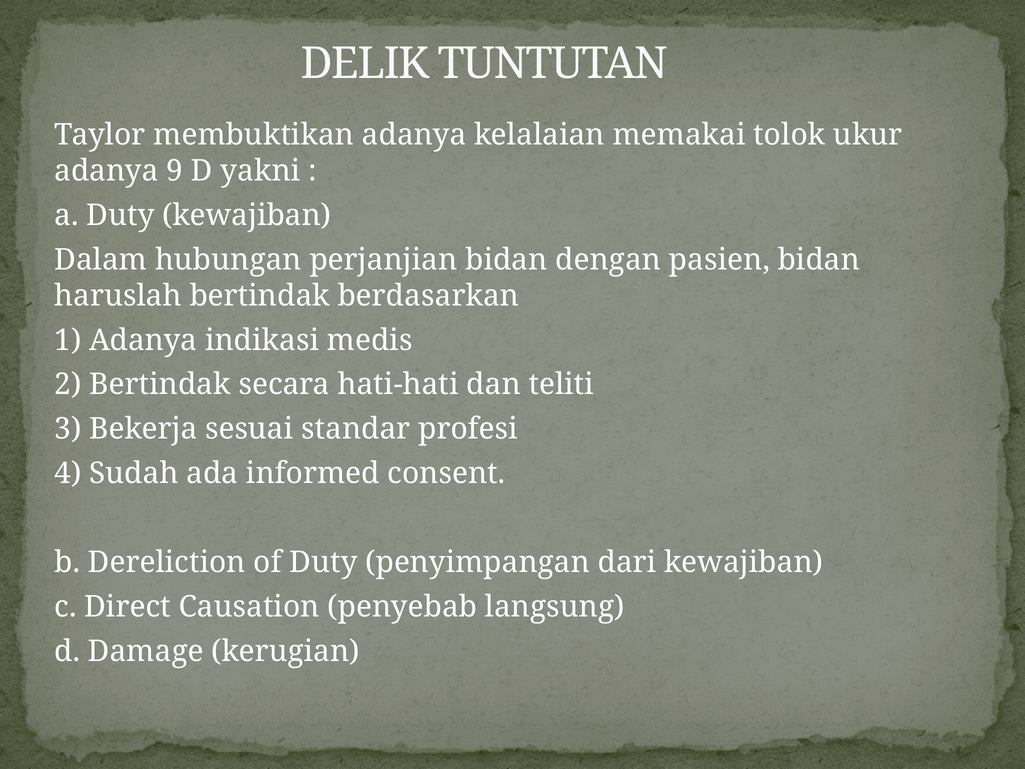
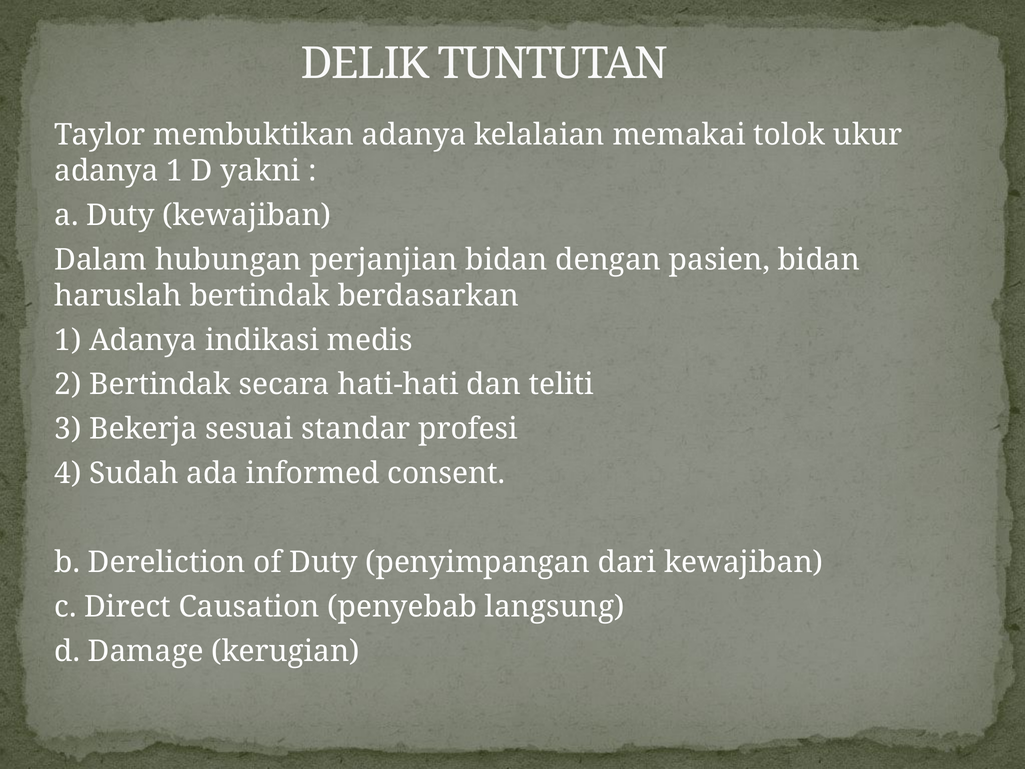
adanya 9: 9 -> 1 (175, 171)
